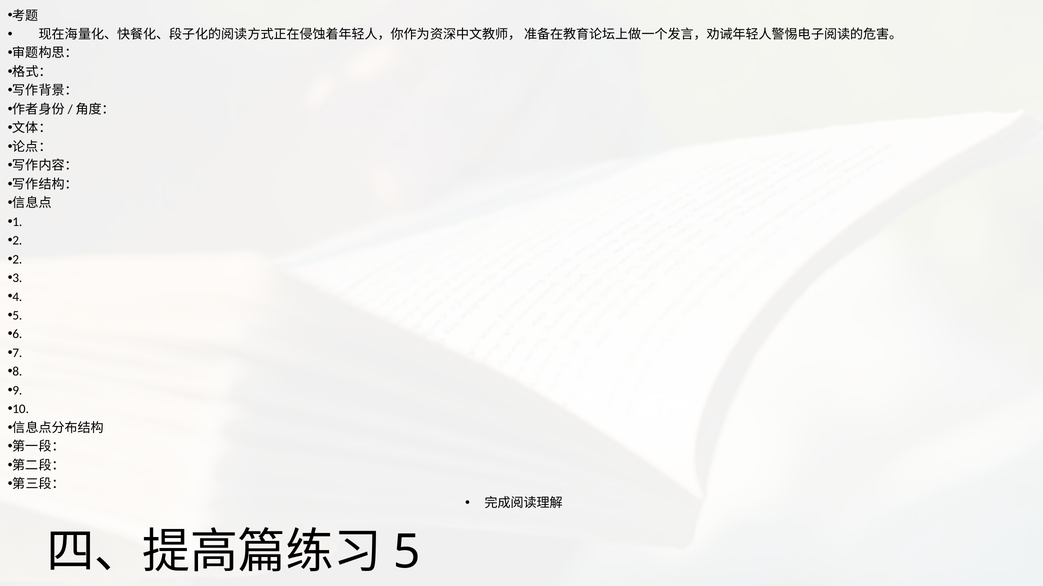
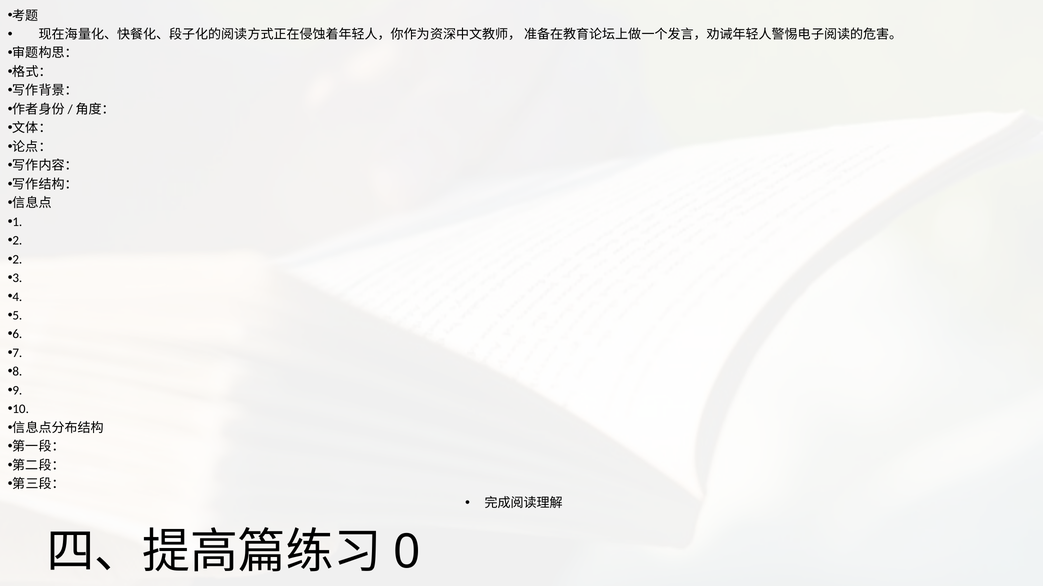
5: 5 -> 0 (407, 553)
